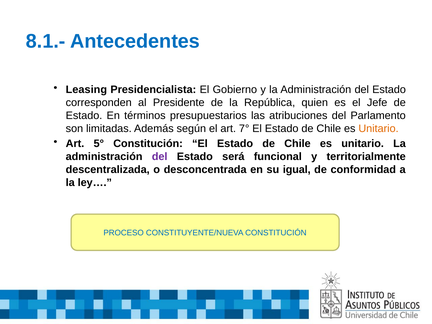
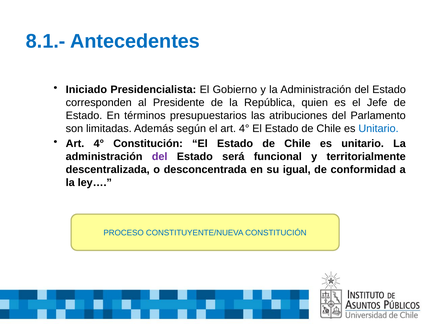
Leasing: Leasing -> Iniciado (86, 90)
el art 7°: 7° -> 4° (244, 129)
Unitario colour: orange -> blue (379, 129)
5°: 5° -> 4° (99, 144)
